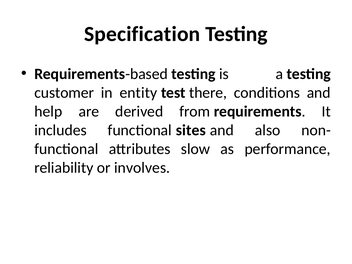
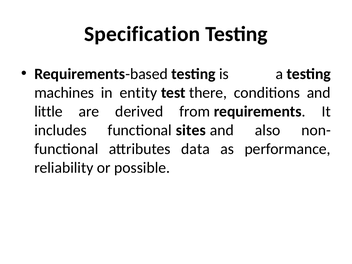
customer: customer -> machines (64, 93)
help: help -> little (48, 111)
slow: slow -> data (195, 149)
involves: involves -> possible (142, 168)
